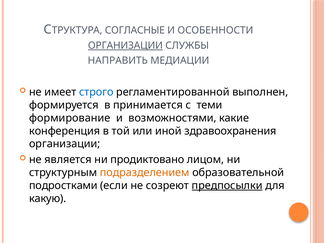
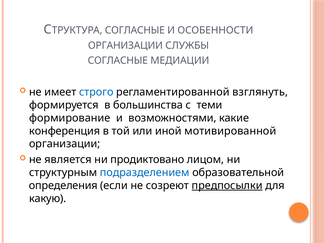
ОРГАНИЗАЦИИ underline: present -> none (125, 46)
НАПРАВИТЬ: НАПРАВИТЬ -> СОГЛАСНЫЕ (118, 61)
выполнен: выполнен -> взглянуть (260, 92)
принимается: принимается -> большинства (148, 105)
здравоохранения: здравоохранения -> мотивированной (230, 131)
подразделением colour: orange -> blue (145, 173)
подростками: подростками -> определения (63, 185)
